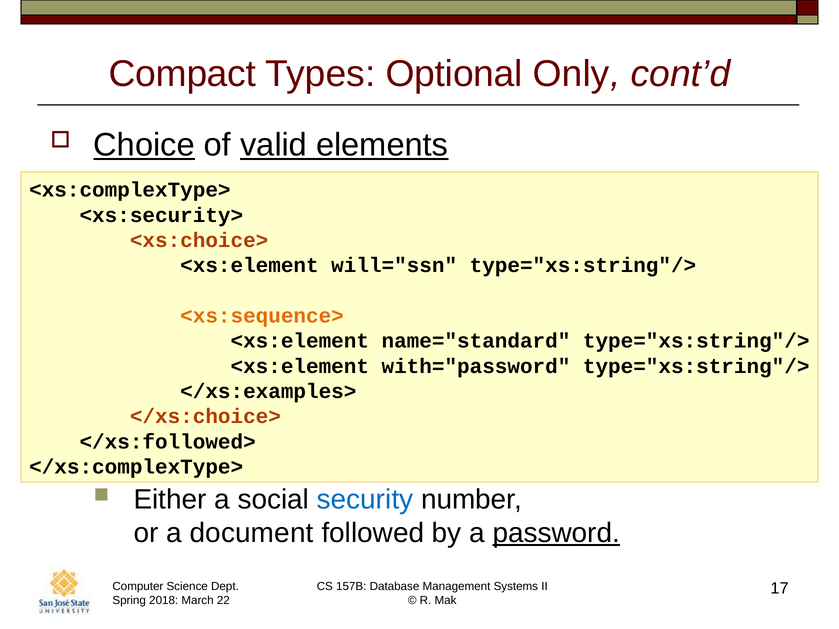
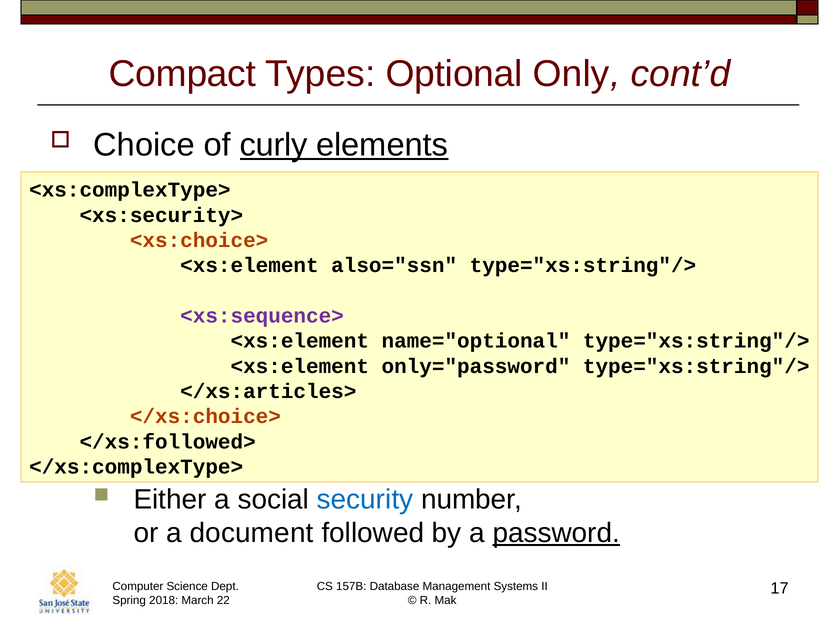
Choice underline: present -> none (144, 145)
valid: valid -> curly (274, 145)
will="ssn: will="ssn -> also="ssn (394, 266)
<xs:sequence> colour: orange -> purple (262, 316)
name="standard: name="standard -> name="optional (476, 341)
with="password: with="password -> only="password (476, 366)
</xs:examples>: </xs:examples> -> </xs:articles> (268, 392)
